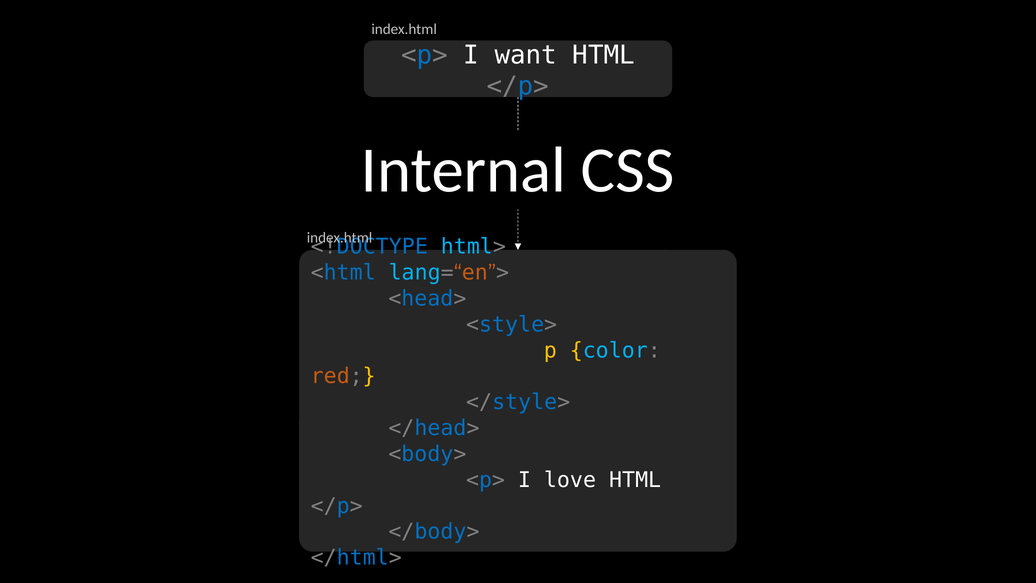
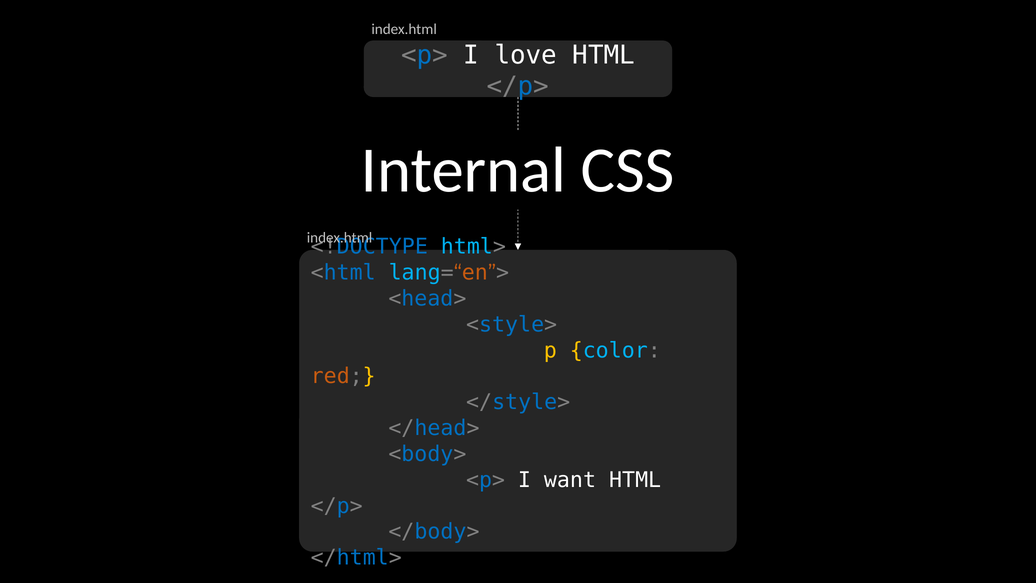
want: want -> love (526, 55)
love: love -> want (570, 480)
